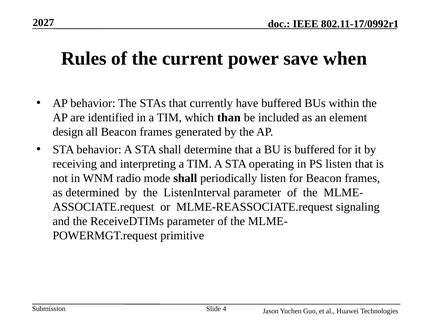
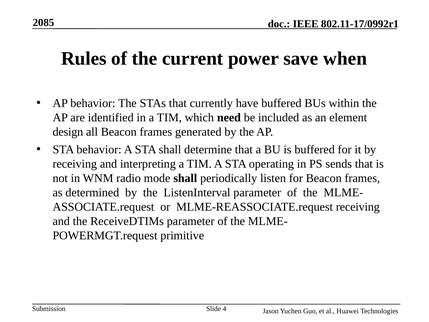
2027: 2027 -> 2085 (43, 23)
than: than -> need (229, 117)
PS listen: listen -> sends (339, 164)
MLME-REASSOCIATE.request signaling: signaling -> receiving (358, 207)
